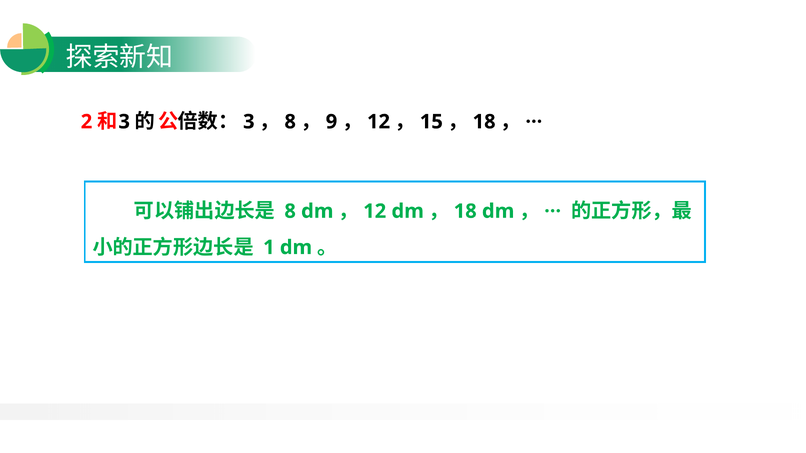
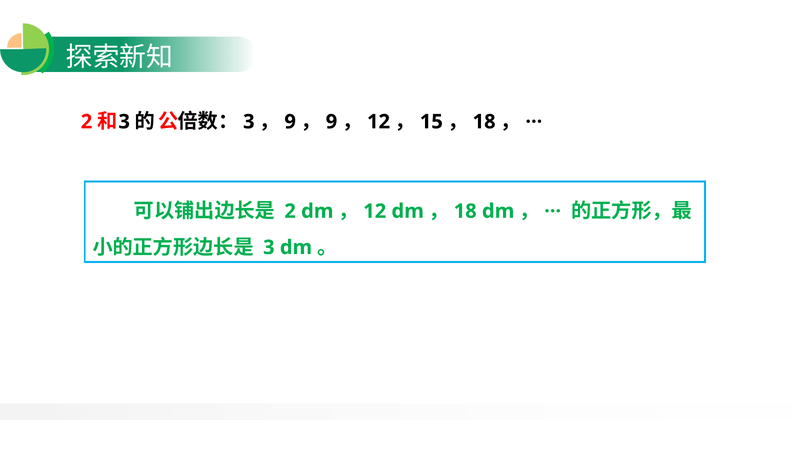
8: 8 -> 9 (290, 122)
8: 8 -> 2 (290, 211)
1: 1 -> 3 (269, 248)
